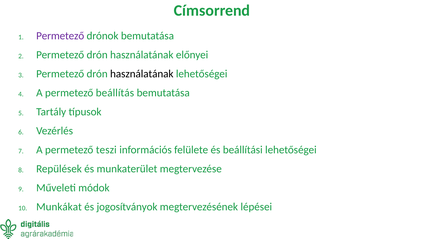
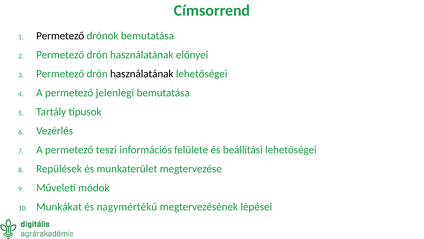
Permetező colour: purple -> black (60, 36)
beállítás: beállítás -> jelenlegi (115, 93)
jogosítványok: jogosítványok -> nagymértékű (127, 206)
